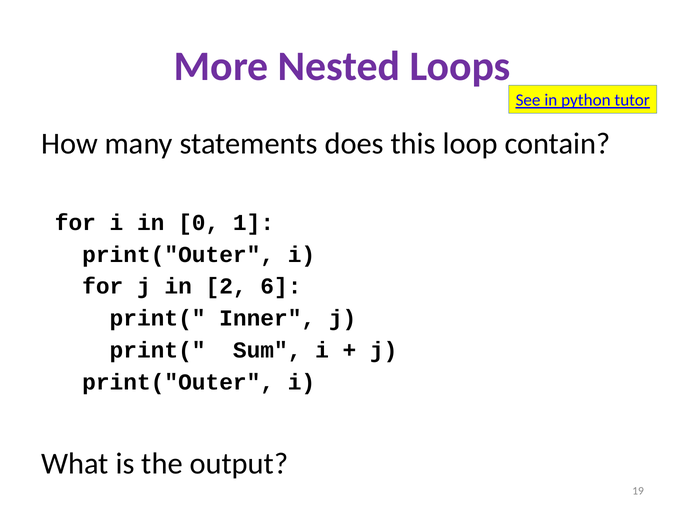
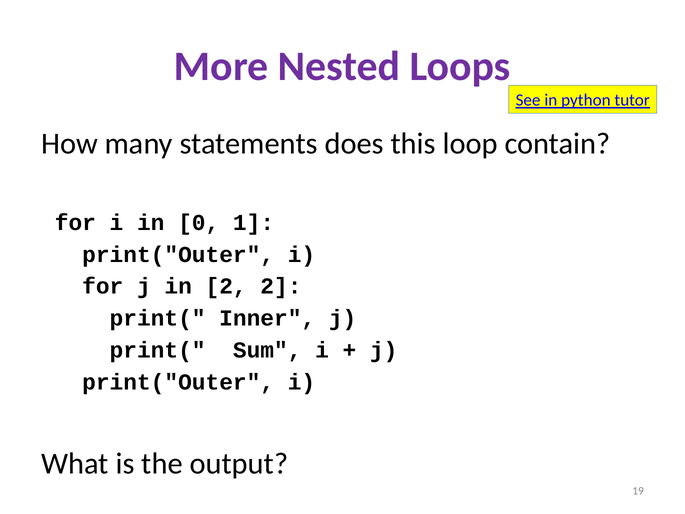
2 6: 6 -> 2 (281, 286)
